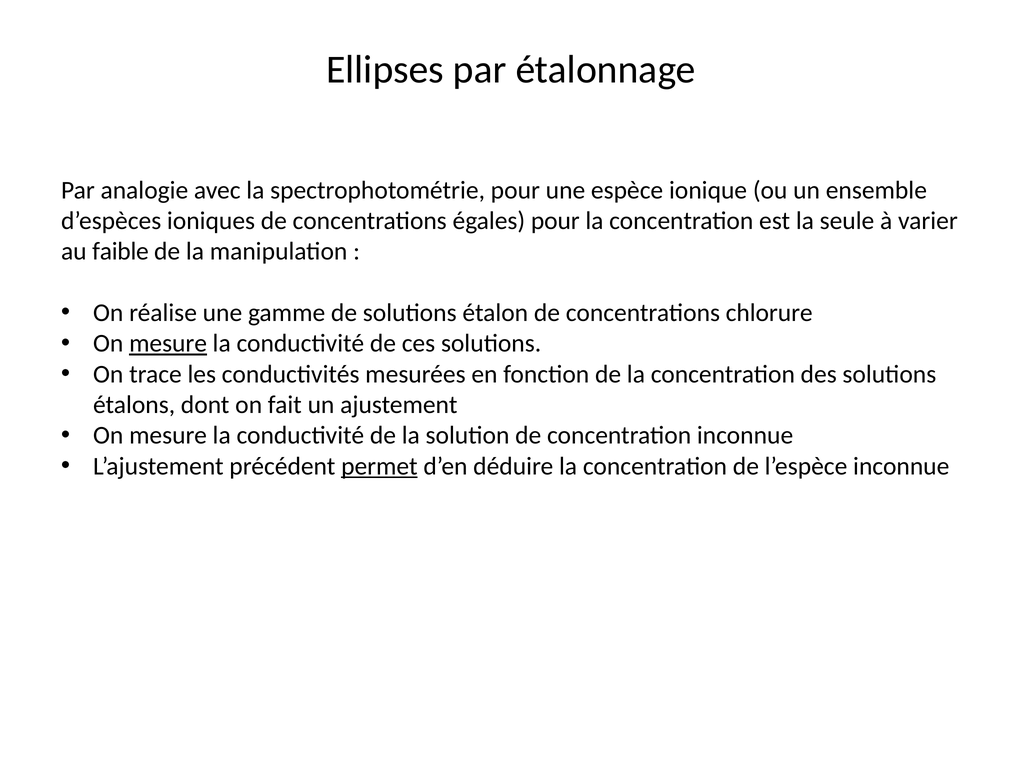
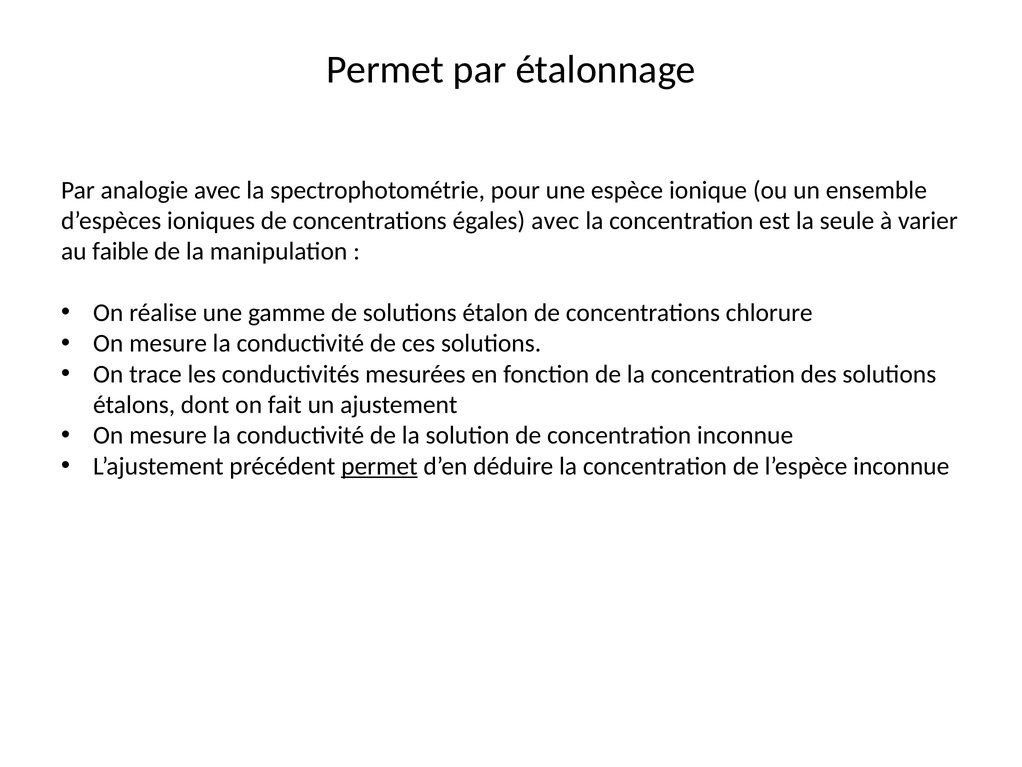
Ellipses: Ellipses -> Permet (385, 70)
égales pour: pour -> avec (555, 221)
mesure underline: present -> none (168, 343)
